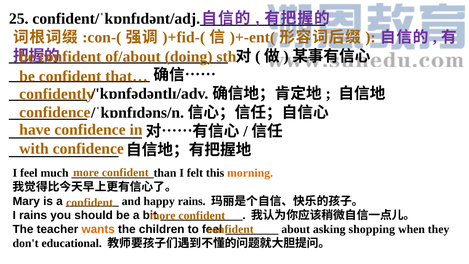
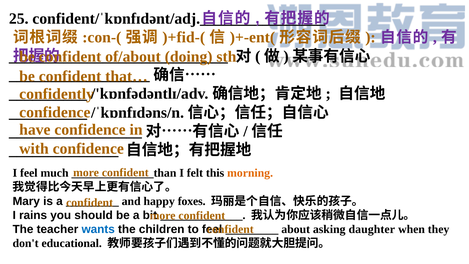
happy rains: rains -> foxes (192, 201)
wants colour: orange -> blue (98, 229)
shopping: shopping -> daughter (372, 229)
